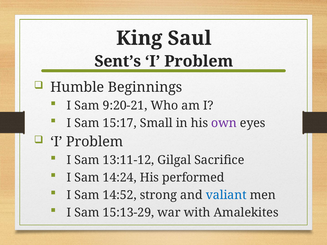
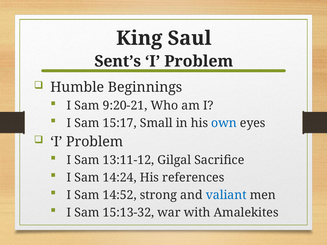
own colour: purple -> blue (224, 123)
performed: performed -> references (193, 178)
15:13-29: 15:13-29 -> 15:13-32 (128, 213)
